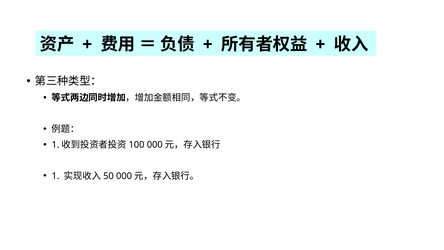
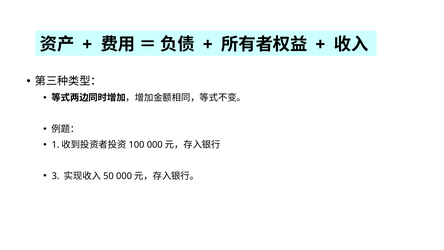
1: 1 -> 3 (55, 176)
